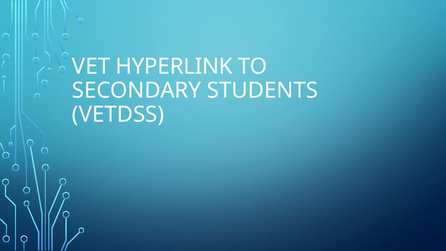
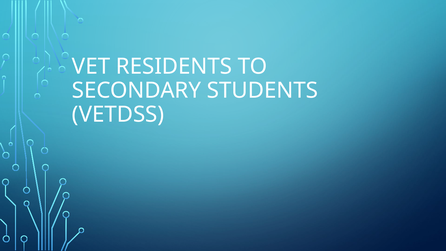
HYPERLINK: HYPERLINK -> RESIDENTS (174, 66)
